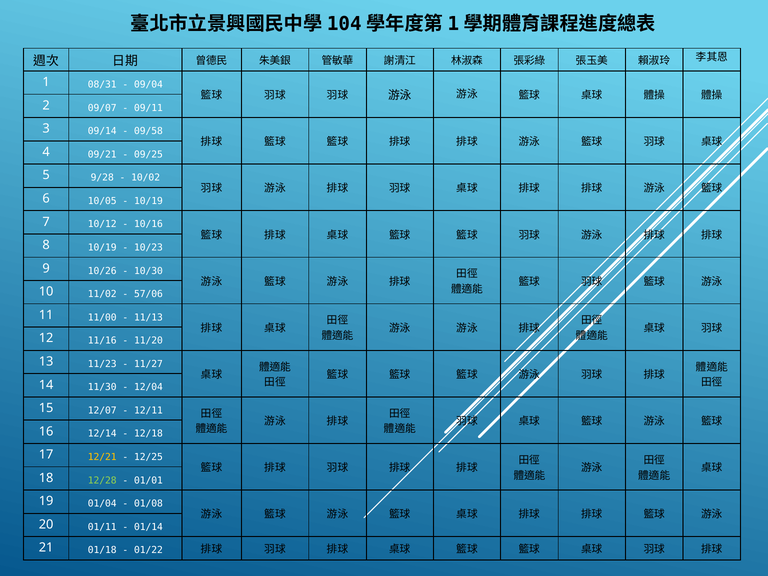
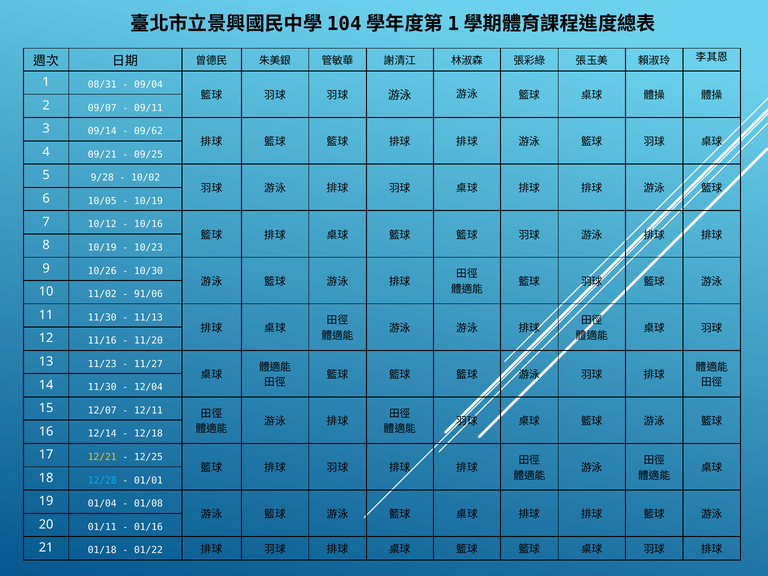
09/58: 09/58 -> 09/62 (148, 131)
57/06: 57/06 -> 91/06 (148, 294)
11 11/00: 11/00 -> 11/30 (102, 317)
12/28 colour: light green -> light blue (102, 480)
01/14: 01/14 -> 01/16 (148, 527)
